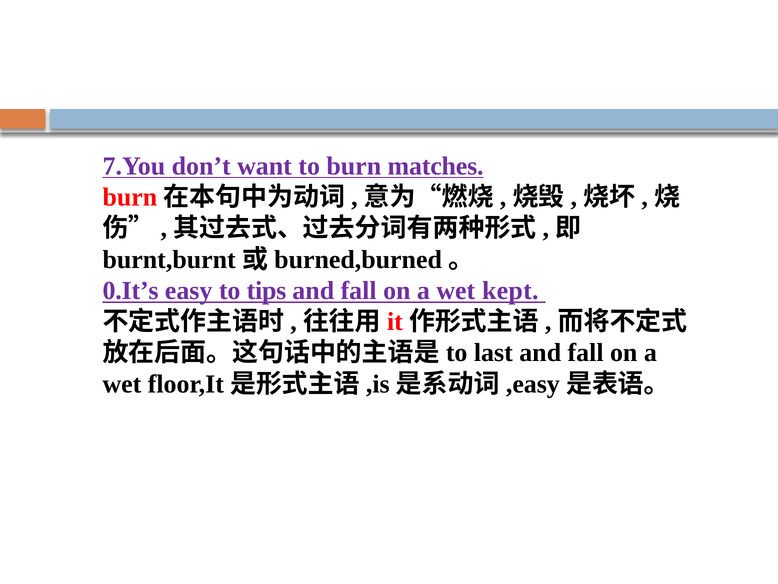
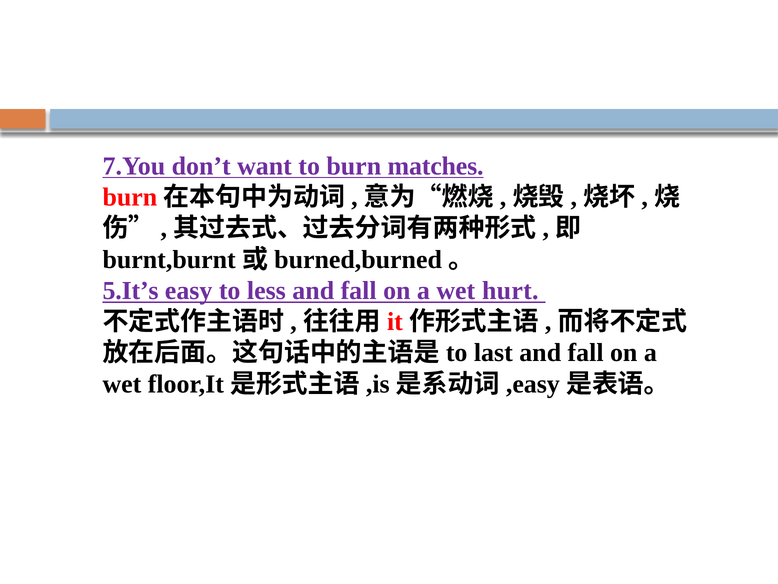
0.It’s: 0.It’s -> 5.It’s (131, 290)
tips: tips -> less (266, 290)
kept: kept -> hurt (510, 290)
